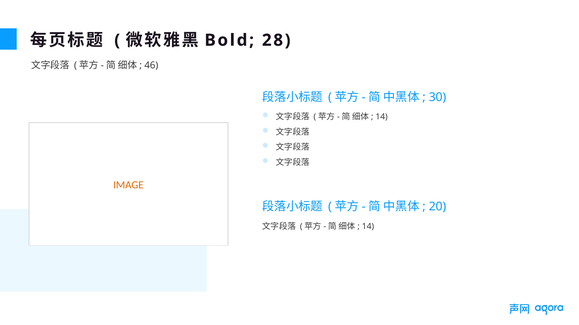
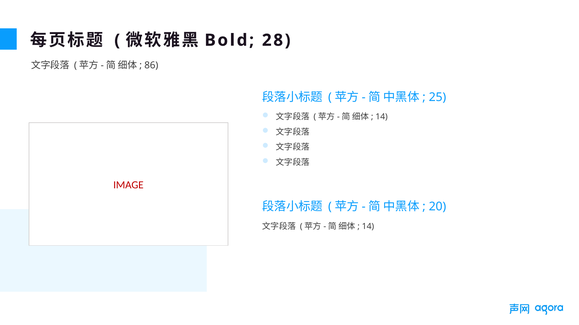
46: 46 -> 86 (151, 66)
30: 30 -> 25 (437, 97)
IMAGE colour: orange -> red (128, 185)
